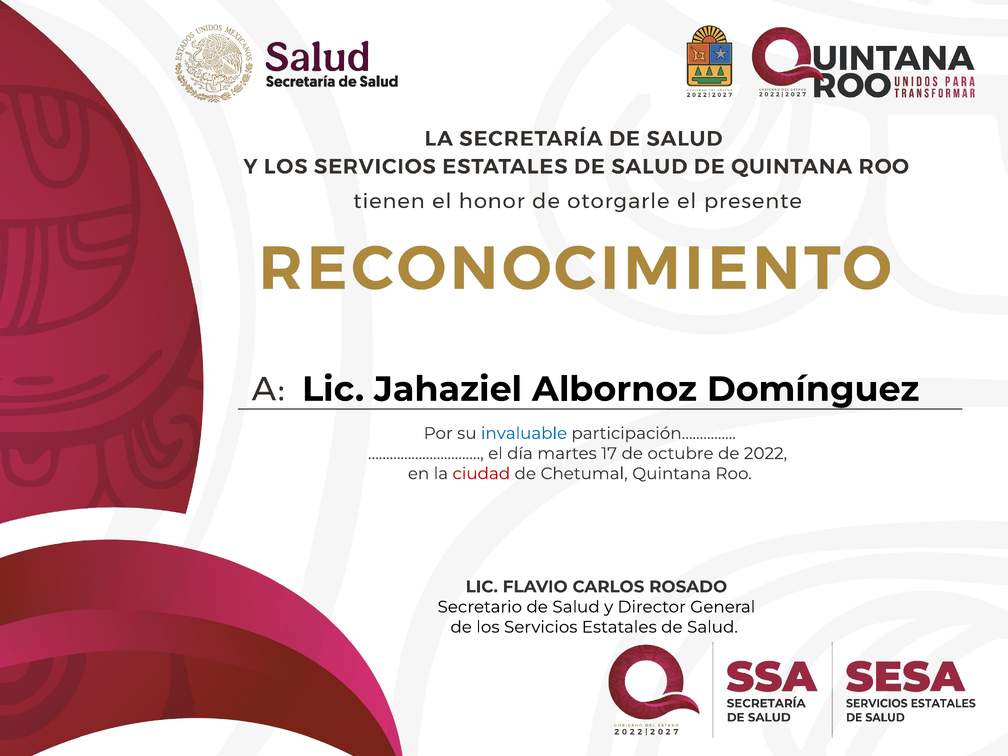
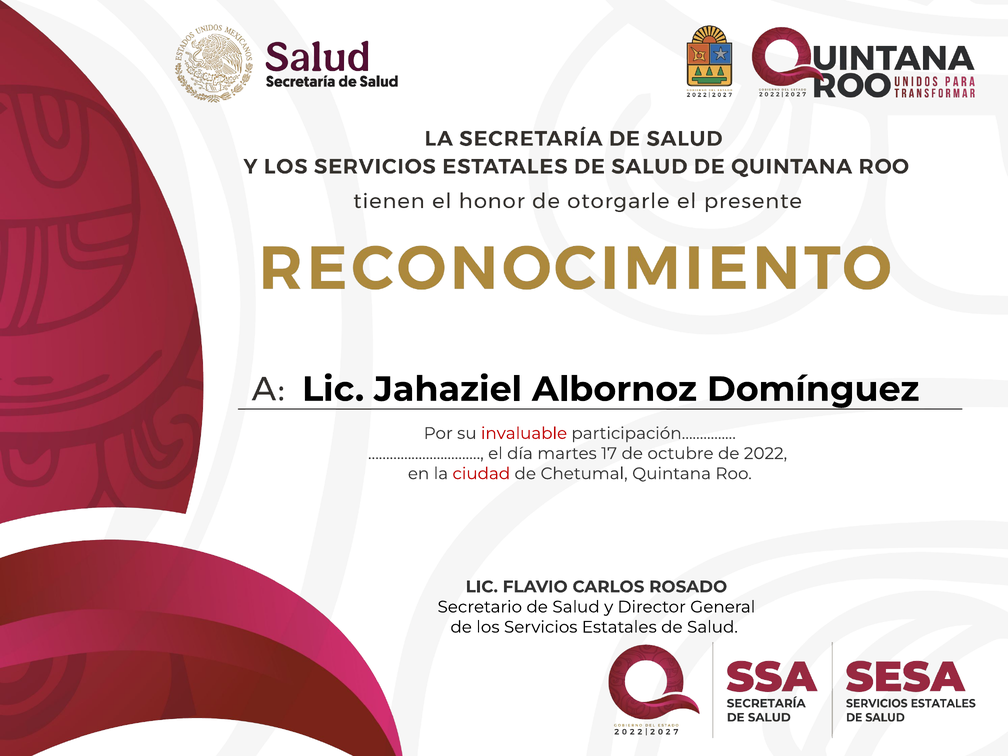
invaluable colour: blue -> red (524, 433)
